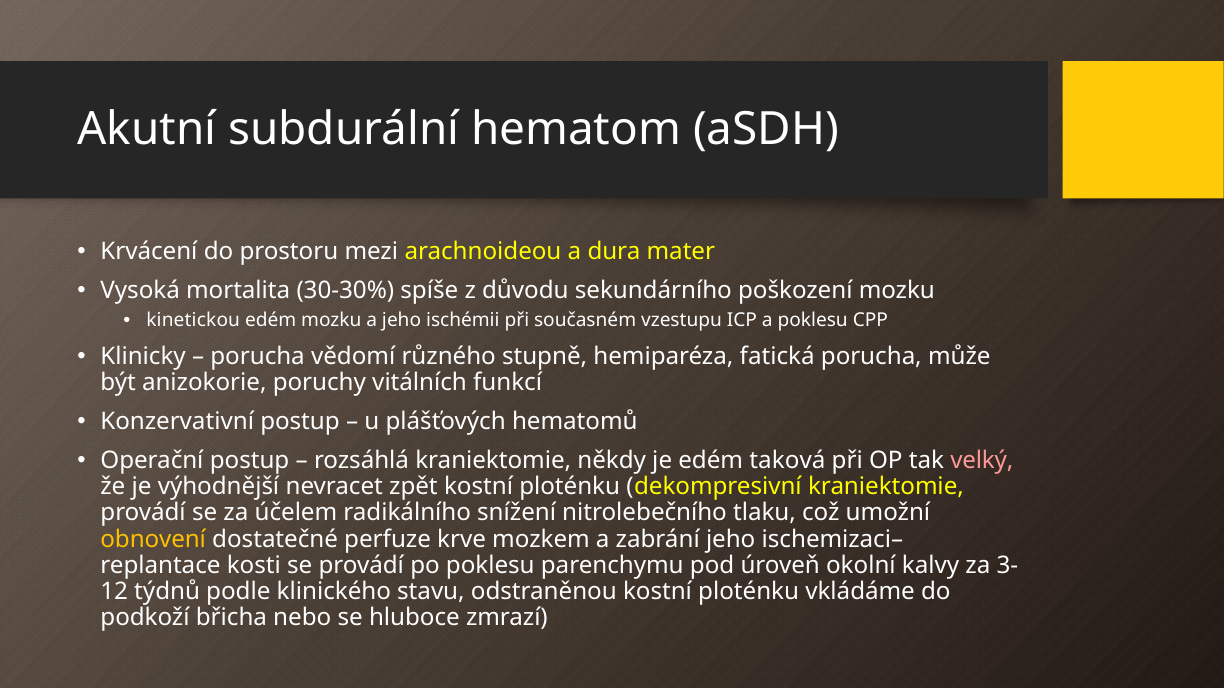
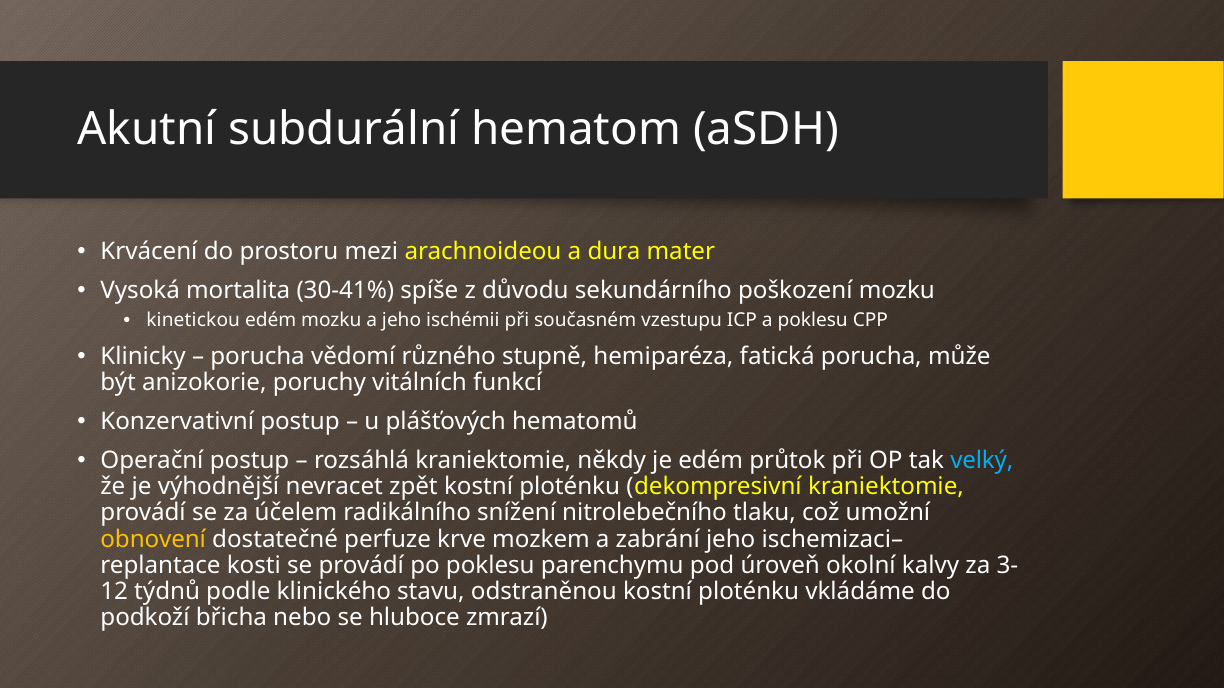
30-30%: 30-30% -> 30-41% (345, 291)
taková: taková -> průtok (787, 461)
velký colour: pink -> light blue (982, 461)
